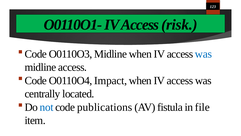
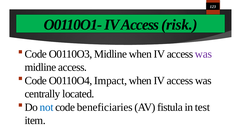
was colour: blue -> purple (203, 54)
publications: publications -> beneficiaries (105, 107)
file: file -> test (202, 107)
